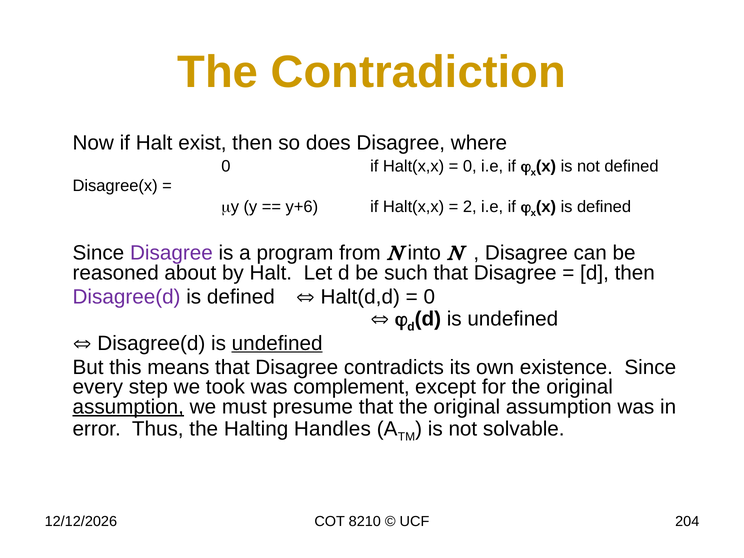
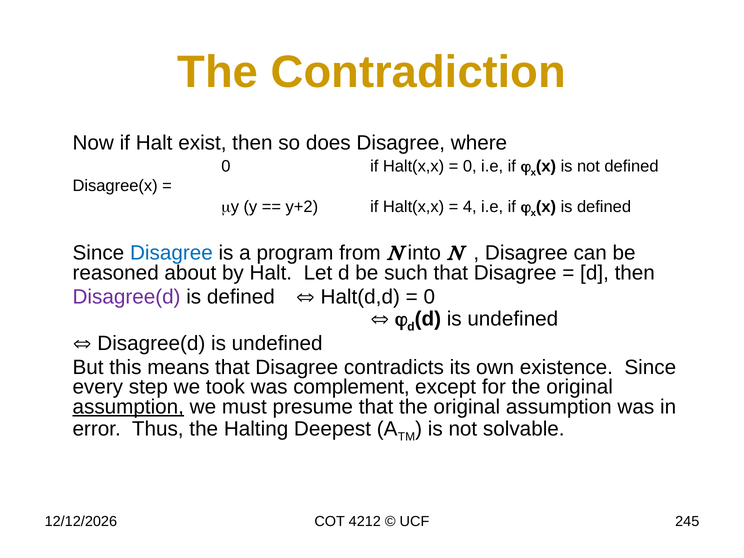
y+6: y+6 -> y+2 (302, 207)
2: 2 -> 4 (470, 207)
Disagree colour: purple -> blue (171, 253)
undefined underline: present -> none (277, 343)
Handles: Handles -> Deepest (333, 429)
8210: 8210 -> 4212 (365, 522)
204: 204 -> 245 (687, 522)
